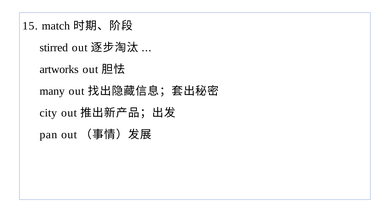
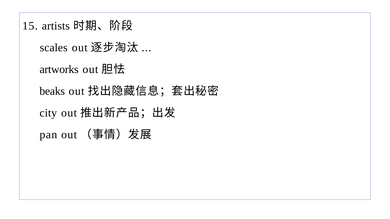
match: match -> artists (56, 26)
stirred: stirred -> scales (54, 48)
many: many -> beaks (52, 91)
